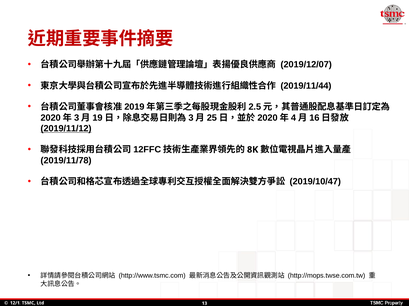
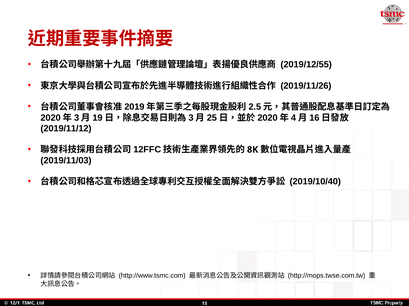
2019/12/07: 2019/12/07 -> 2019/12/55 (306, 65)
2019/11/44: 2019/11/44 -> 2019/11/26 (306, 86)
2019/11/12 underline: present -> none (66, 129)
2019/11/78: 2019/11/78 -> 2019/11/03 (66, 161)
2019/10/47: 2019/10/47 -> 2019/10/40 (315, 182)
